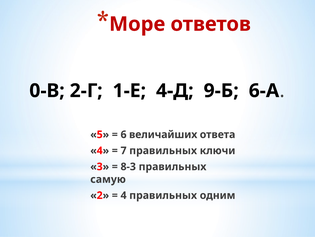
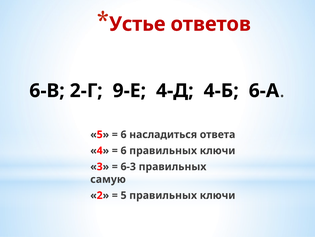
Море: Море -> Устье (137, 24)
0-В: 0-В -> 6-В (47, 90)
1-Е: 1-Е -> 9-Е (129, 90)
9-Б: 9-Б -> 4-Б (221, 90)
величайших: величайших -> насладиться (163, 134)
7: 7 -> 6 (124, 150)
8-3: 8-3 -> 6-3 (128, 166)
4: 4 -> 5 (124, 195)
одним: одним -> ключи (218, 195)
